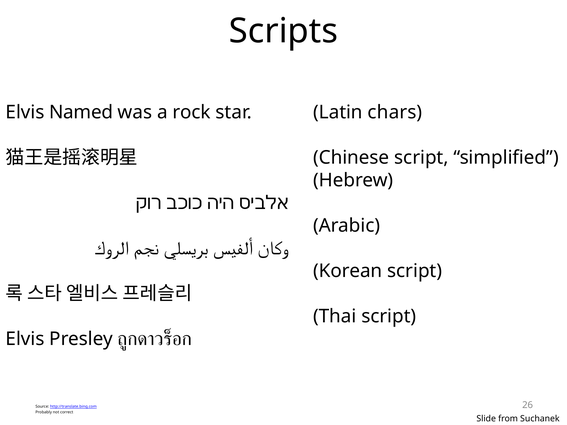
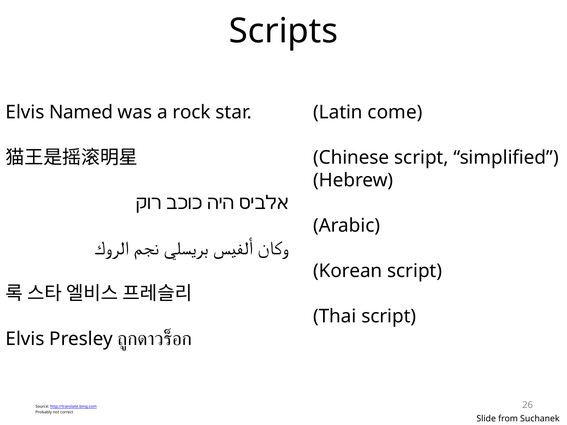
chars: chars -> come (395, 112)
